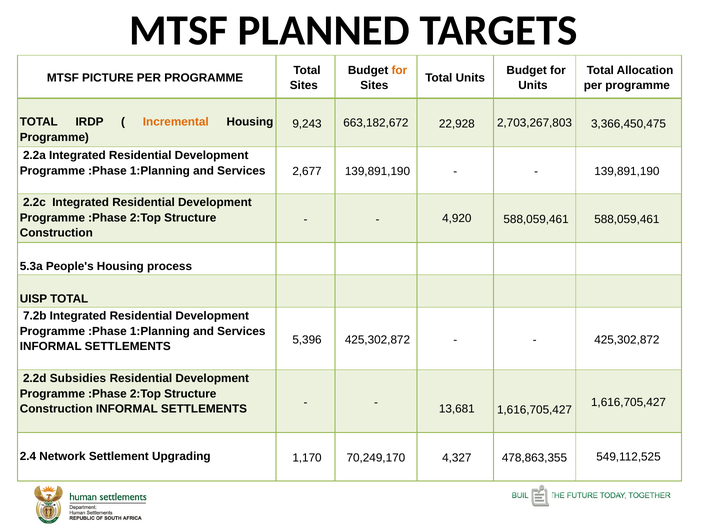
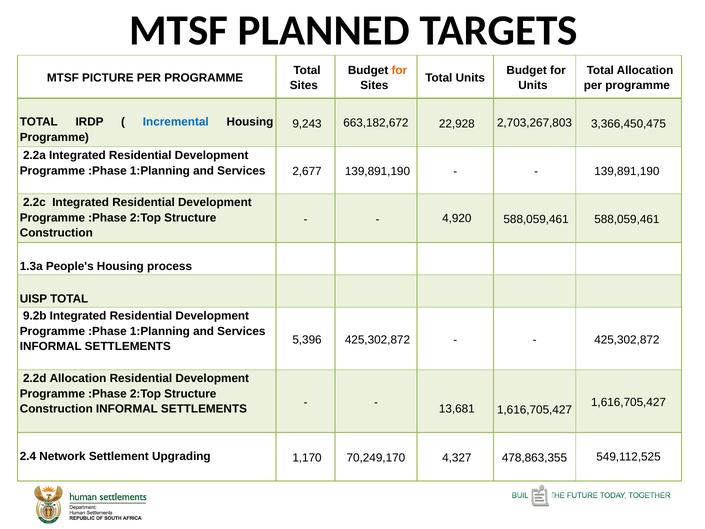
Incremental colour: orange -> blue (176, 122)
5.3a: 5.3a -> 1.3a (31, 266)
7.2b: 7.2b -> 9.2b (35, 316)
2.2d Subsidies: Subsidies -> Allocation (78, 378)
